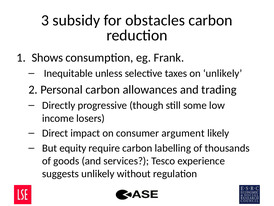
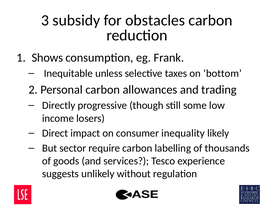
on unlikely: unlikely -> bottom (223, 73)
argument: argument -> inequality (183, 133)
equity: equity -> sector (73, 148)
